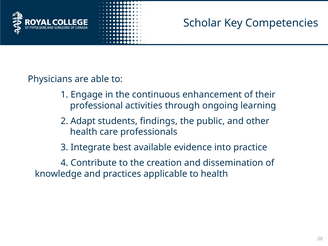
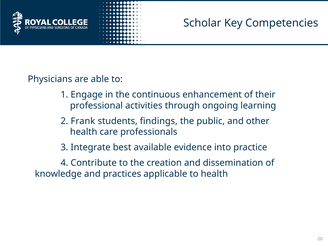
Adapt: Adapt -> Frank (83, 121)
